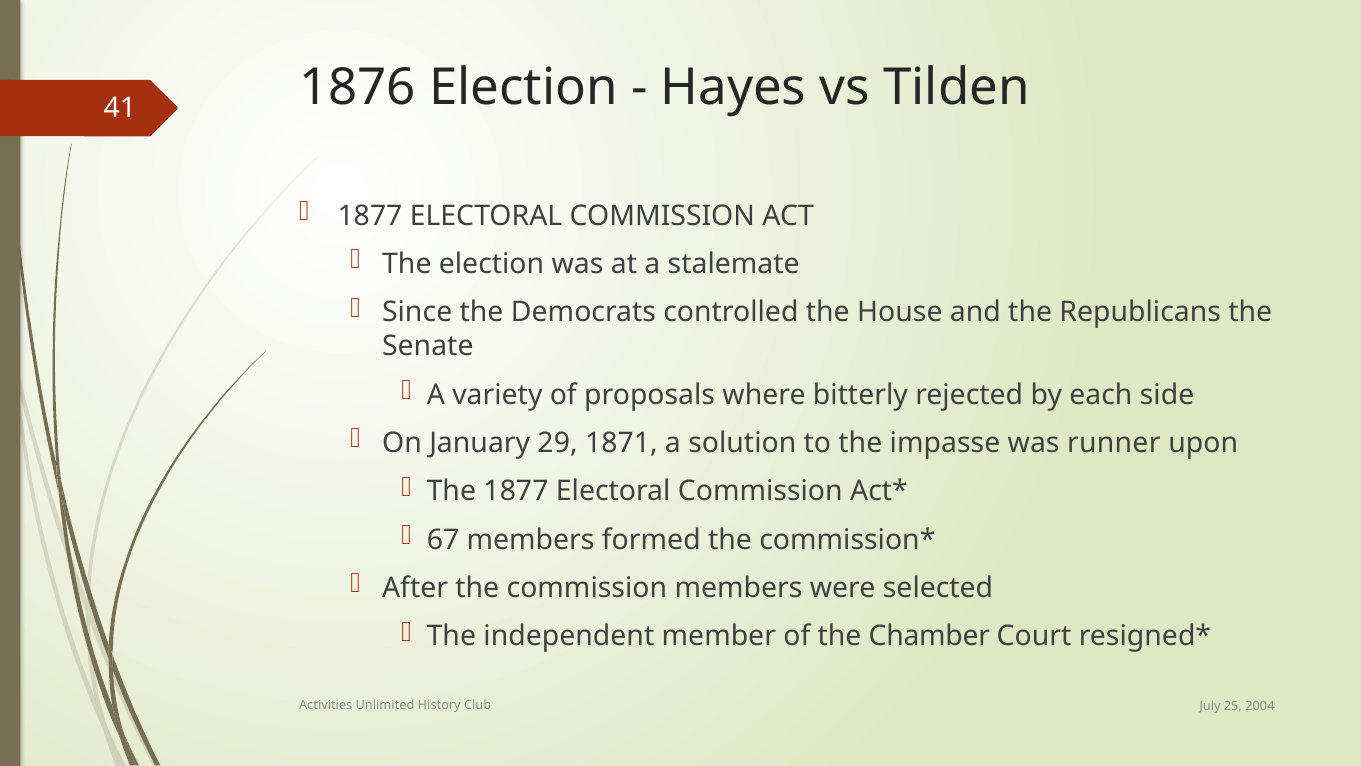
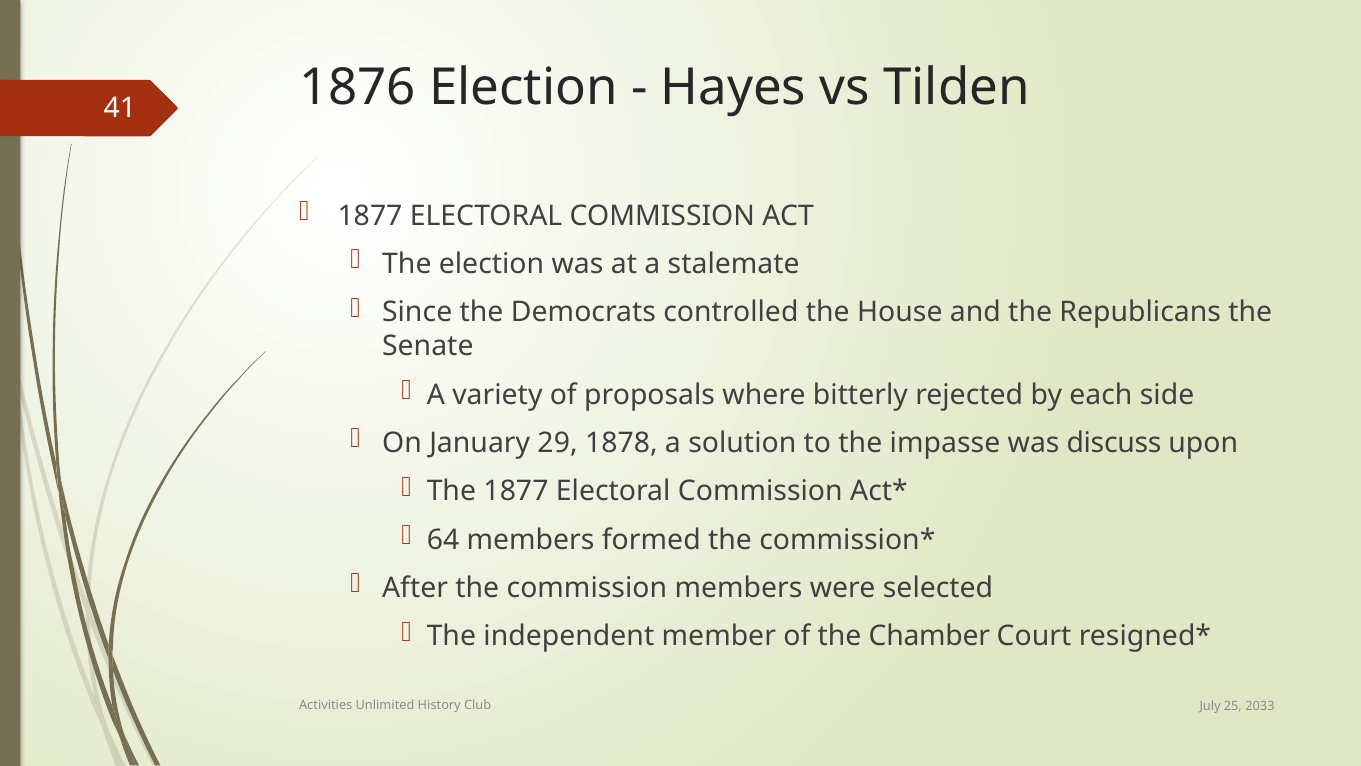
1871: 1871 -> 1878 (621, 443)
runner: runner -> discuss (1114, 443)
67: 67 -> 64 (443, 539)
2004: 2004 -> 2033 (1260, 706)
